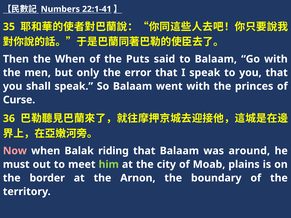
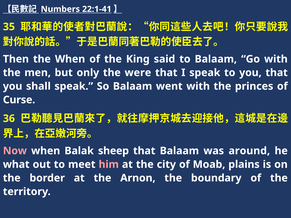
Puts: Puts -> King (138, 59)
error: error -> were (138, 73)
riding: riding -> sheep (113, 151)
must: must -> what (16, 165)
him colour: light green -> pink (109, 165)
